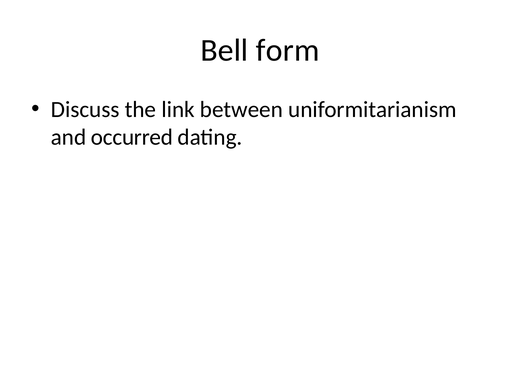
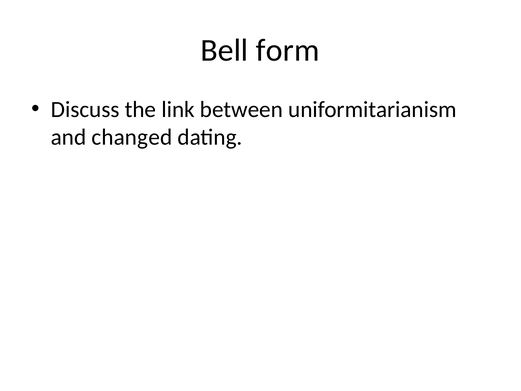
occurred: occurred -> changed (132, 137)
